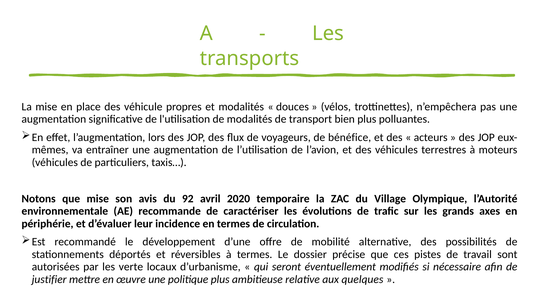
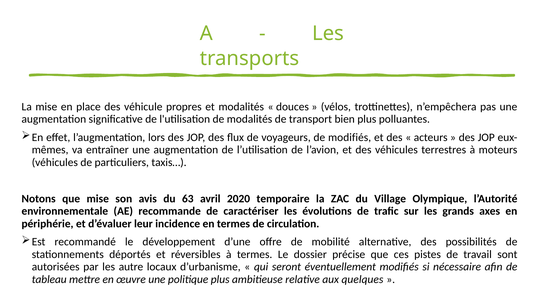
de bénéfice: bénéfice -> modifiés (350, 137)
92: 92 -> 63 (188, 199)
verte: verte -> autre (131, 267)
justifier: justifier -> tableau (49, 279)
